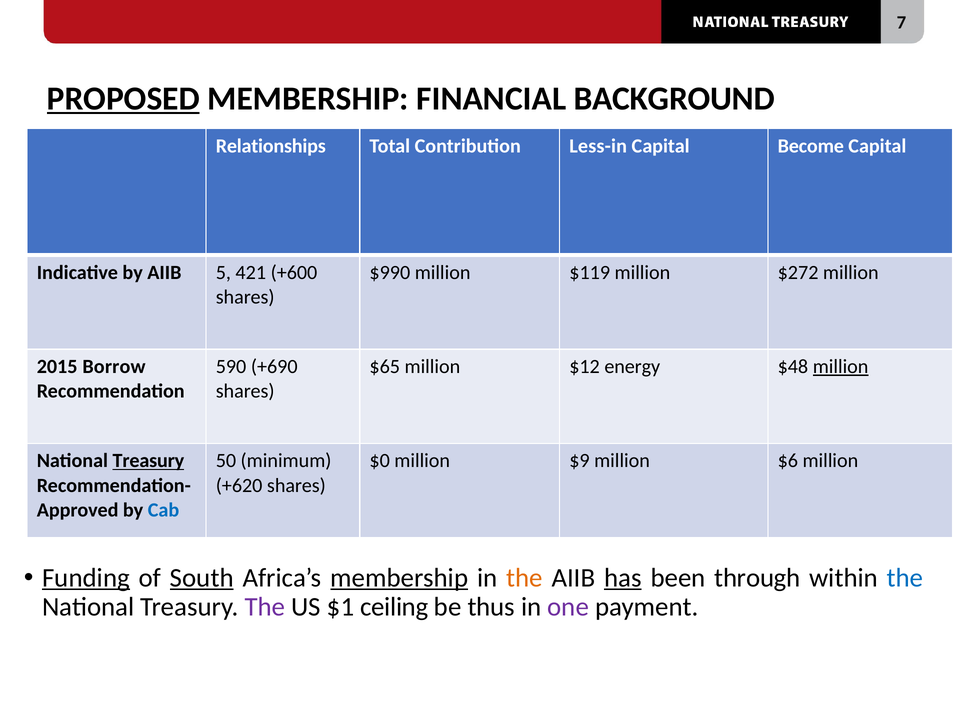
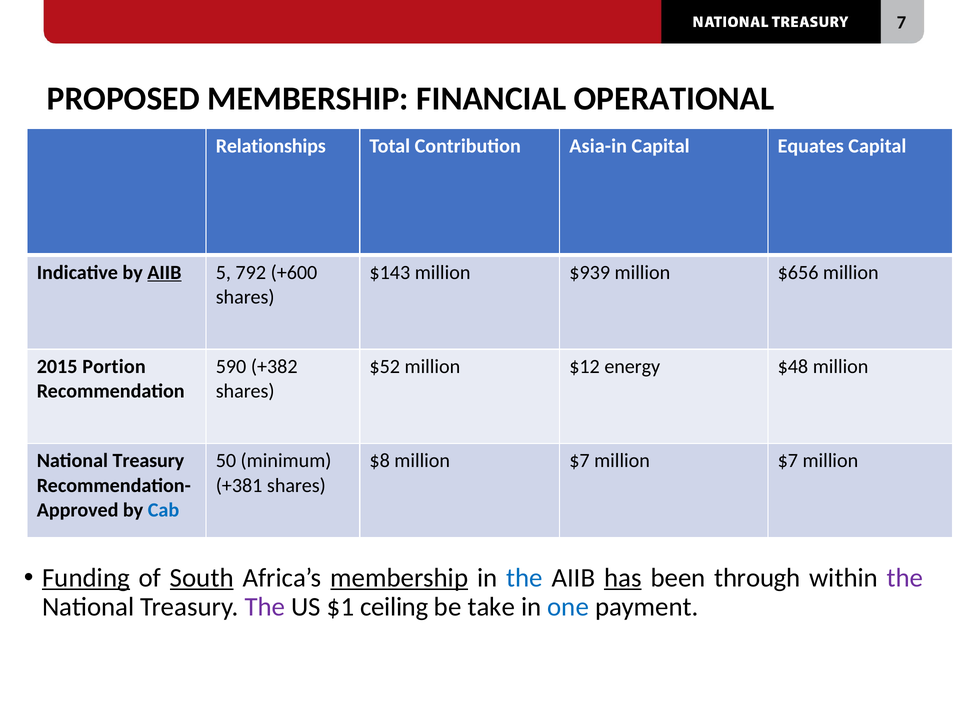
PROPOSED underline: present -> none (123, 99)
BACKGROUND: BACKGROUND -> OPERATIONAL (674, 99)
Less-in: Less-in -> Asia-in (598, 146)
Become: Become -> Equates (811, 146)
AIIB underline: none -> present (164, 272)
421: 421 -> 792 (251, 272)
$990: $990 -> $143 (390, 272)
$119: $119 -> $939 (590, 272)
$272: $272 -> $656 (798, 272)
Borrow: Borrow -> Portion (114, 367)
+690: +690 -> +382 (274, 367)
$65: $65 -> $52 (385, 367)
million underline: present -> none (841, 367)
Treasury underline: present -> none (148, 461)
$0: $0 -> $8 (380, 461)
$9: $9 -> $7 (579, 461)
$6: $6 -> $7 (788, 461)
+620: +620 -> +381 (239, 486)
the colour: orange -> blue (524, 578)
the colour: blue -> purple (905, 578)
thus: thus -> take (491, 607)
one colour: purple -> blue (568, 607)
